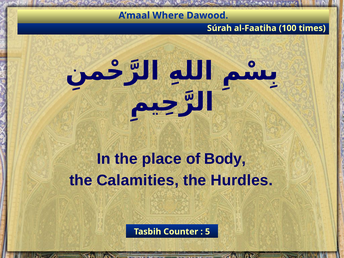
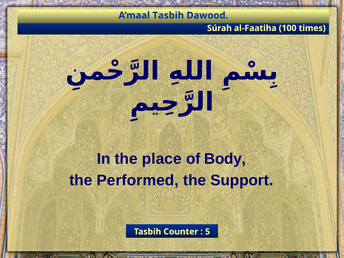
A’maal Where: Where -> Tasbih (168, 15)
Calamities: Calamities -> Performed (138, 180)
Hurdles: Hurdles -> Support (242, 180)
